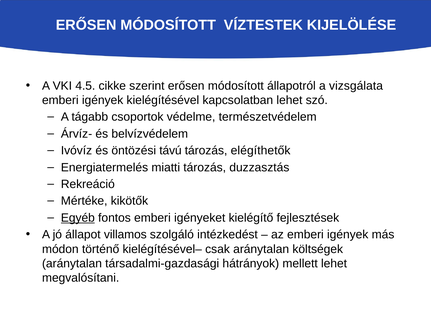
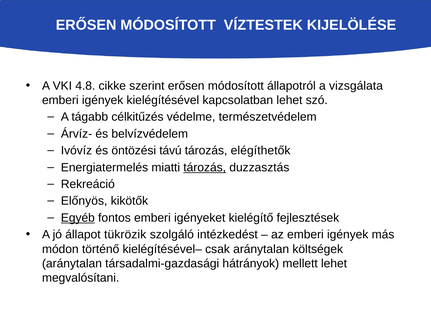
4.5: 4.5 -> 4.8 (85, 86)
csoportok: csoportok -> célkitűzés (137, 117)
tározás underline: none -> present (205, 167)
Mértéke: Mértéke -> Előnyös (84, 201)
villamos: villamos -> tükrözik (125, 234)
